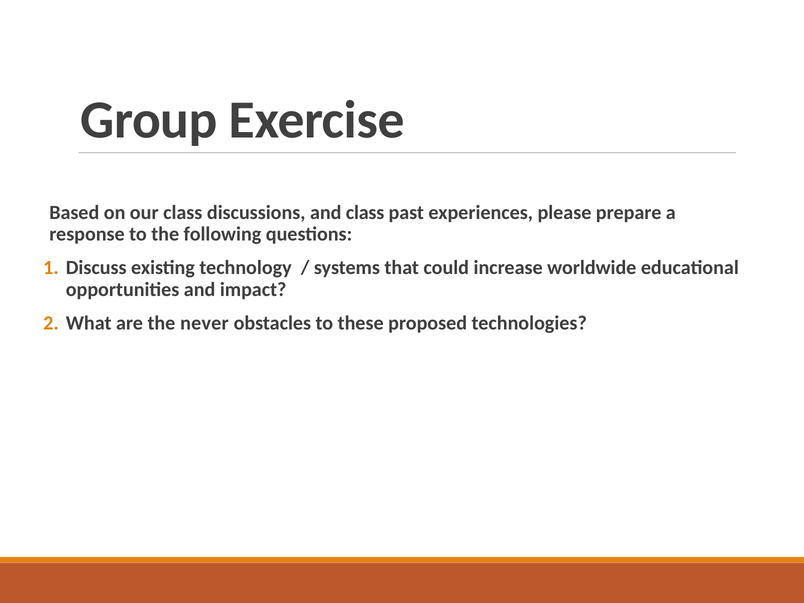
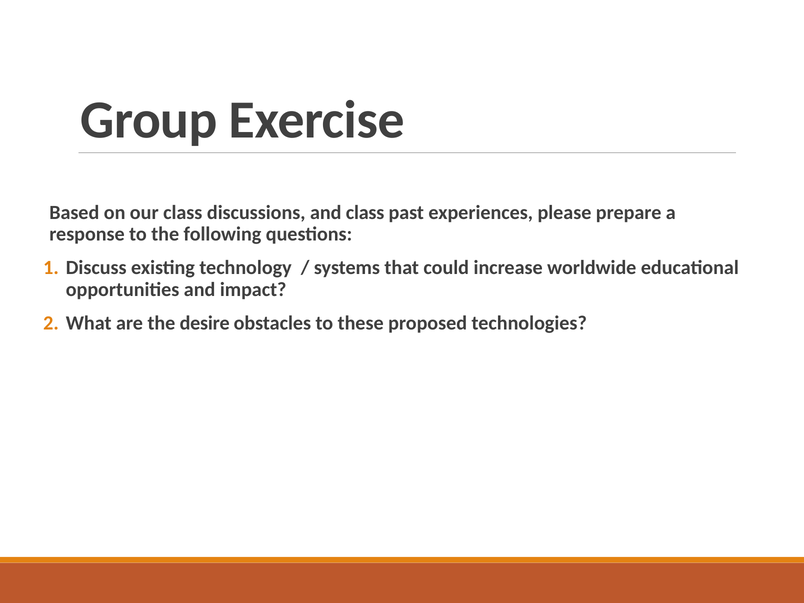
never: never -> desire (205, 323)
